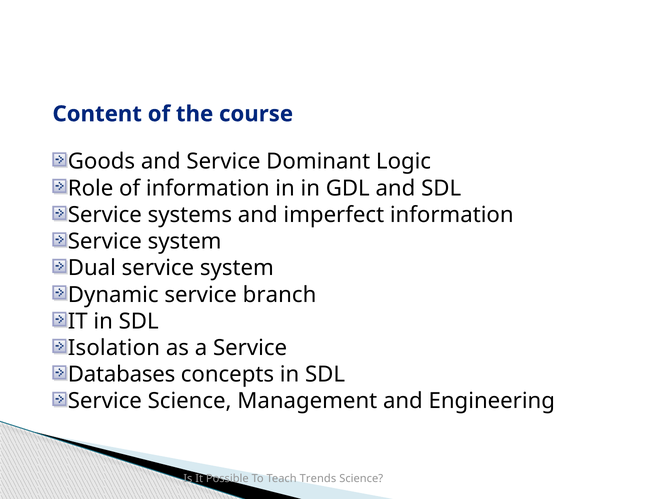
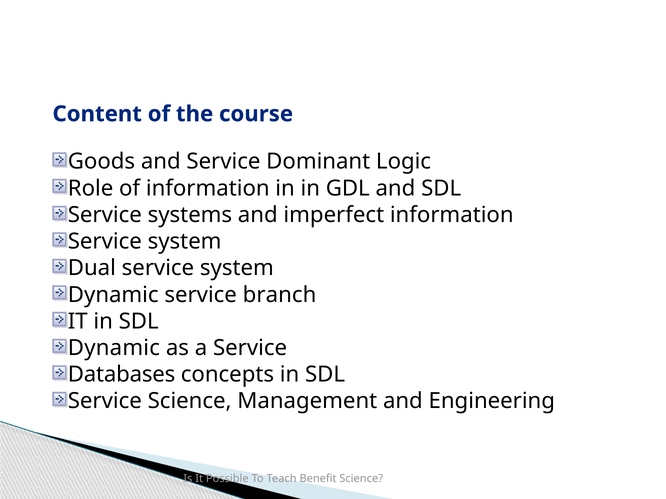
Isolation: Isolation -> Dynamic (114, 348)
Trends: Trends -> Benefit (318, 479)
